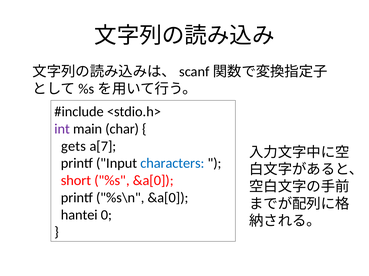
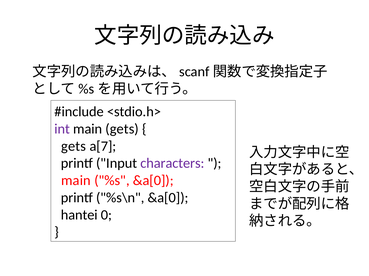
main char: char -> gets (122, 129)
characters colour: blue -> purple (172, 164)
short: short -> main (76, 181)
